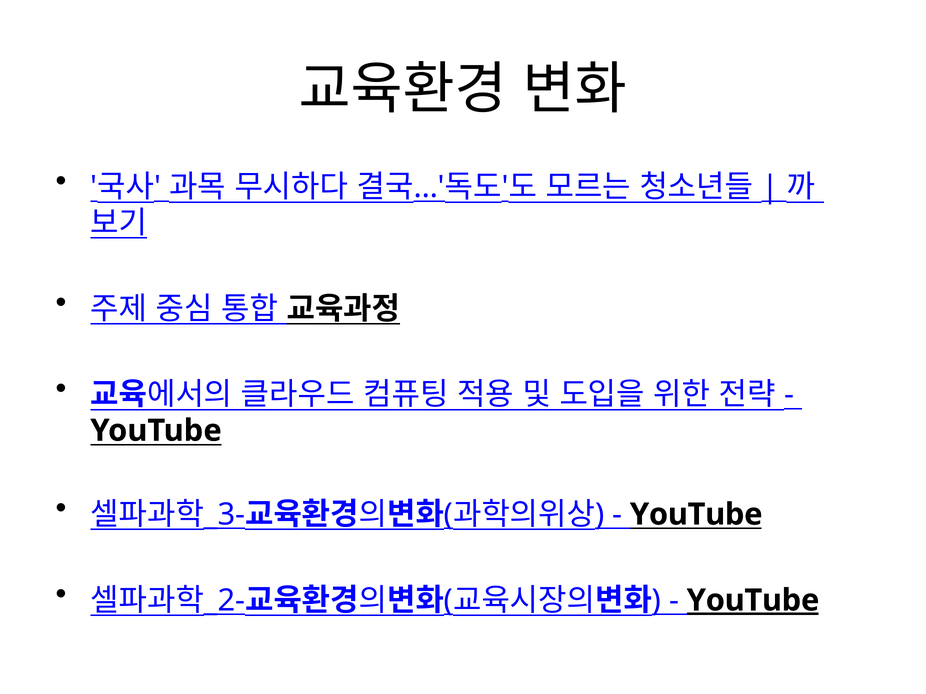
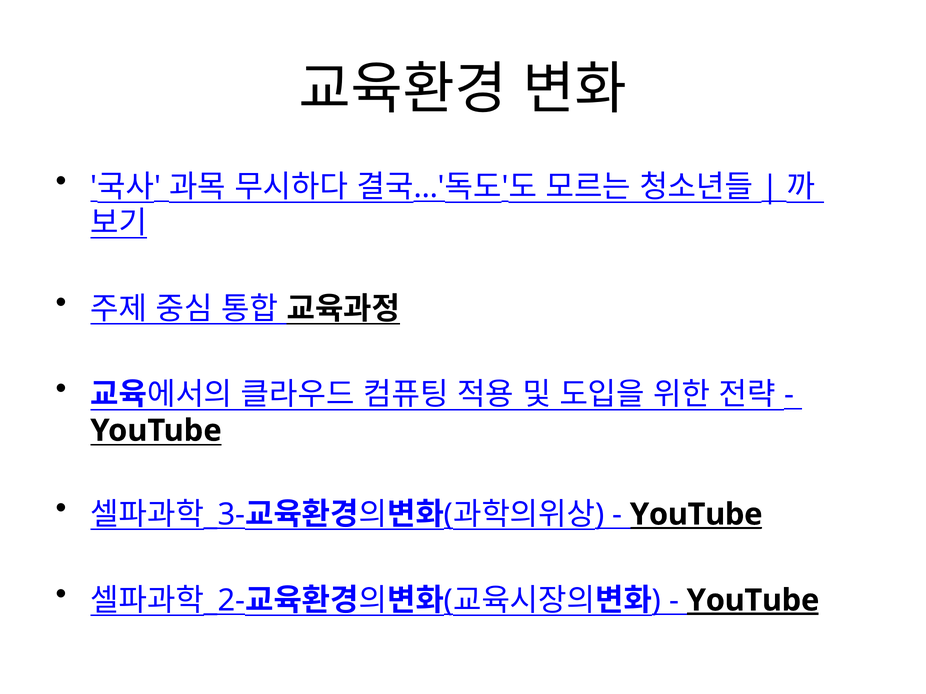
YouTube underline: none -> present (696, 515)
